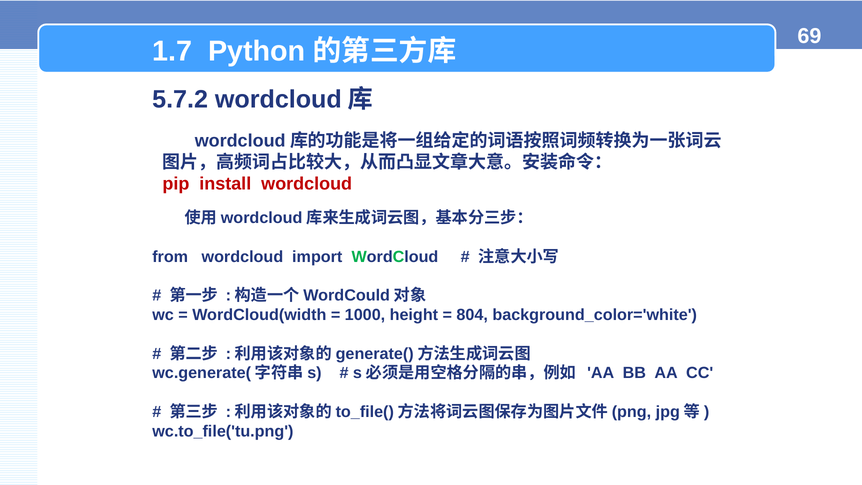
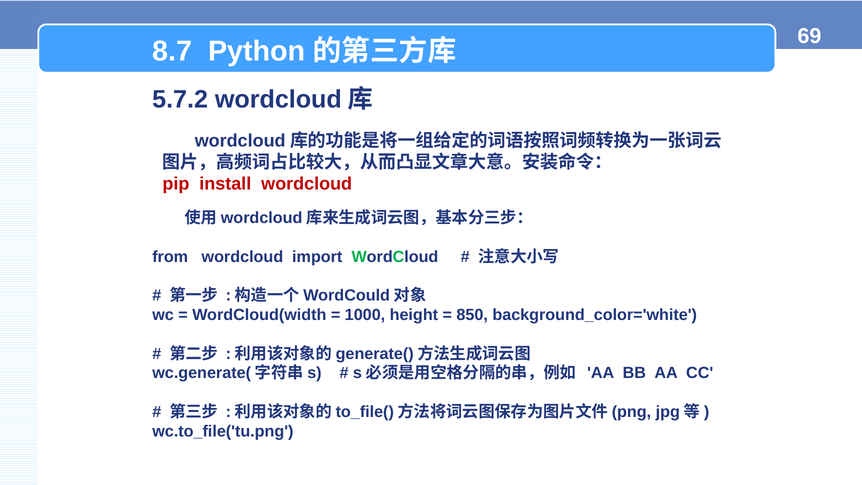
1.7: 1.7 -> 8.7 (172, 51)
804: 804 -> 850 (472, 315)
